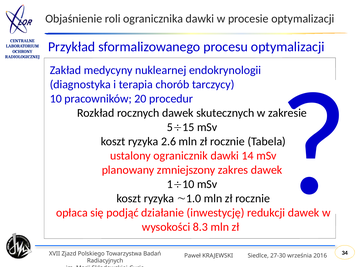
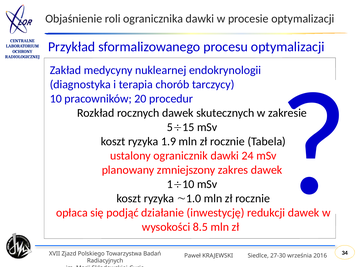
2.6: 2.6 -> 1.9 (169, 142)
14: 14 -> 24 (248, 156)
8.3: 8.3 -> 8.5 (200, 227)
